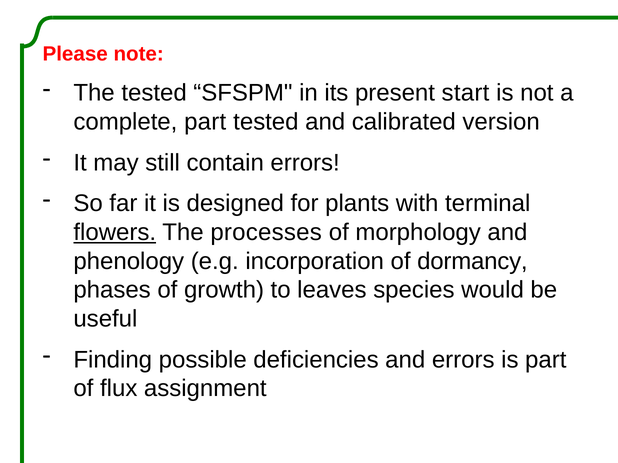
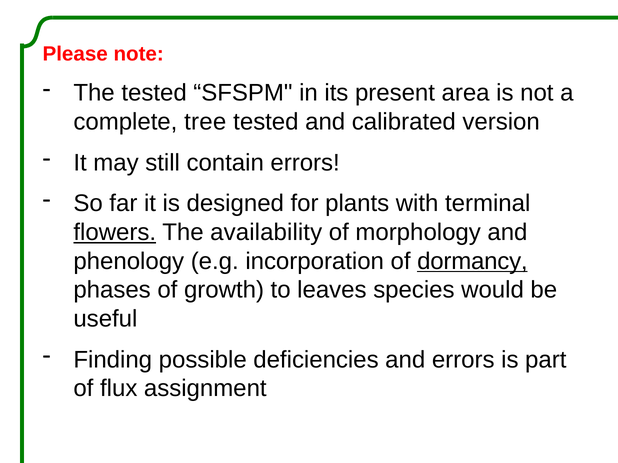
start: start -> area (466, 93)
complete part: part -> tree (205, 122)
processes: processes -> availability (266, 233)
dormancy underline: none -> present (472, 261)
